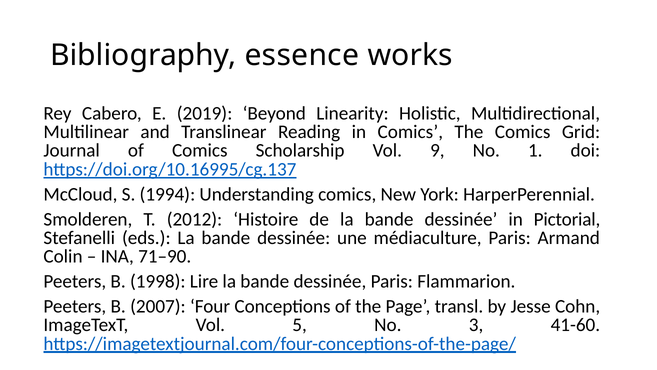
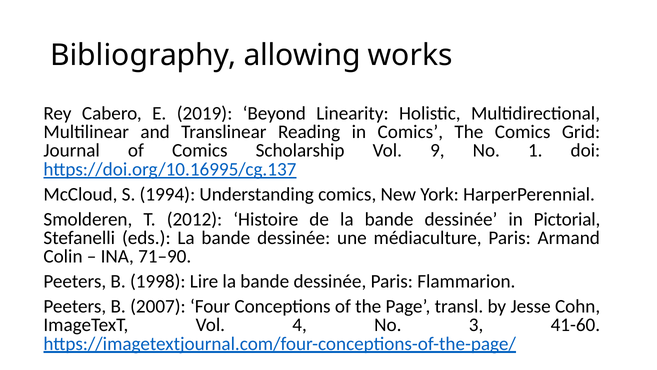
essence: essence -> allowing (302, 55)
5: 5 -> 4 (300, 324)
